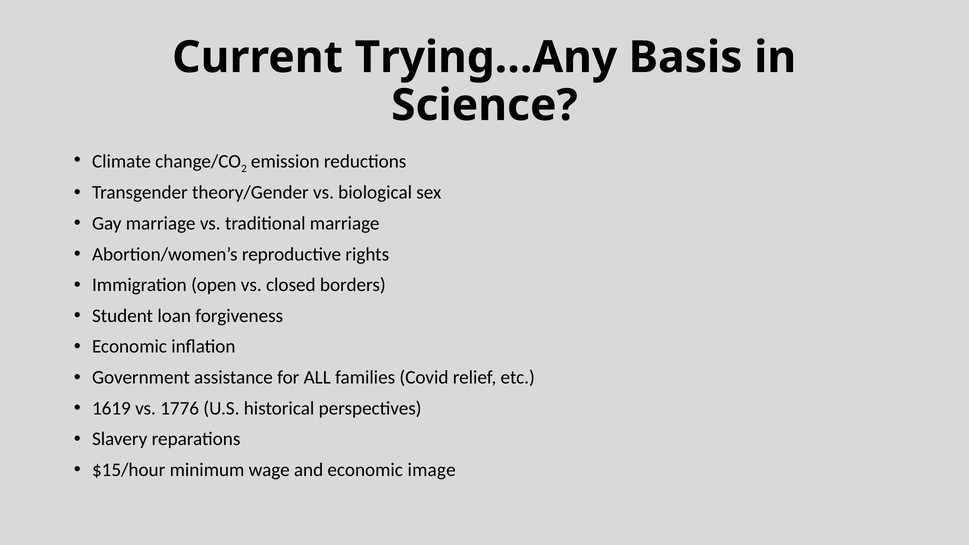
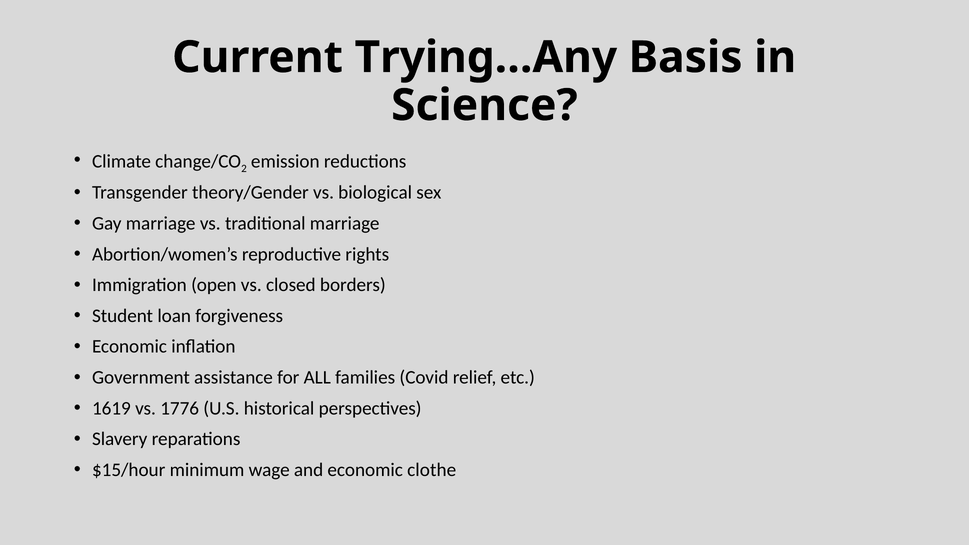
image: image -> clothe (432, 470)
